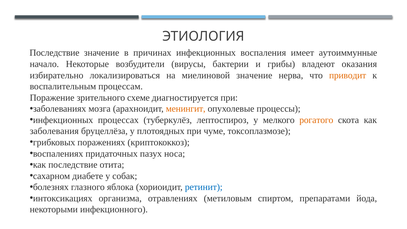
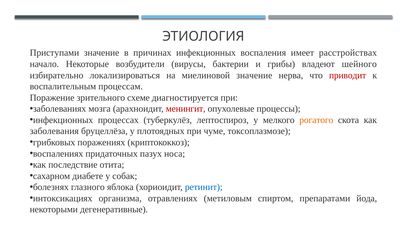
Последствие: Последствие -> Приступами (54, 53)
аутоиммунные: аутоиммунные -> расстройствах (348, 53)
оказания: оказания -> шейного (359, 64)
приводит colour: orange -> red (348, 75)
менингит colour: orange -> red (186, 109)
инфекционного: инфекционного -> дегенеративные (114, 210)
